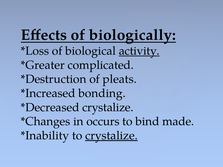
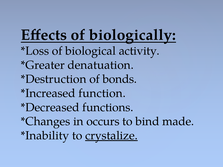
activity underline: present -> none (139, 51)
complicated: complicated -> denatuation (101, 65)
pleats: pleats -> bonds (120, 79)
bonding: bonding -> function (102, 93)
crystalize: crystalize -> functions (108, 107)
